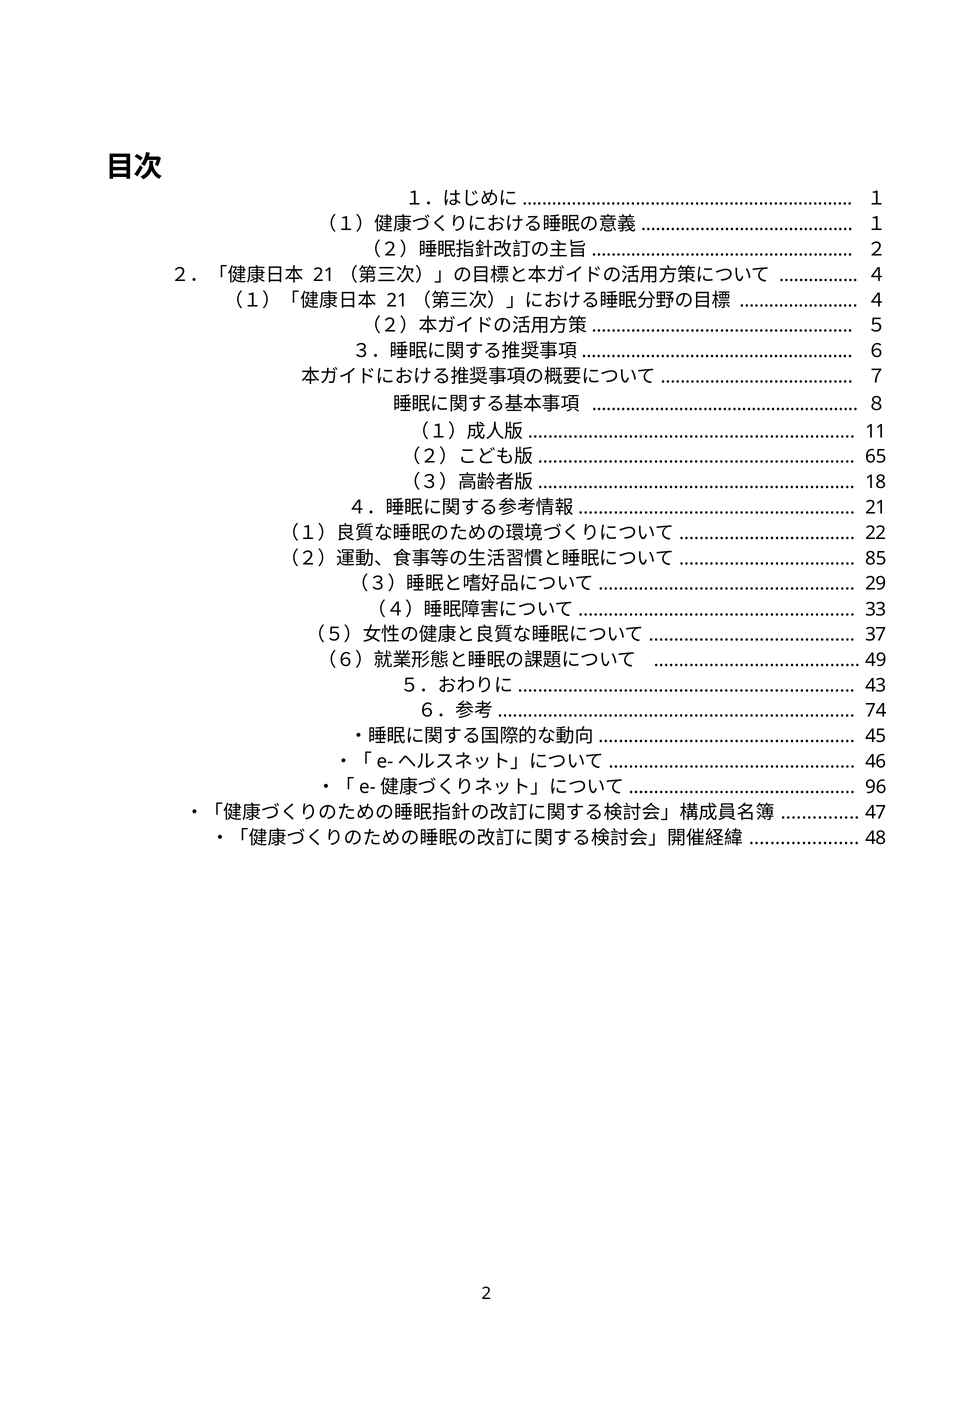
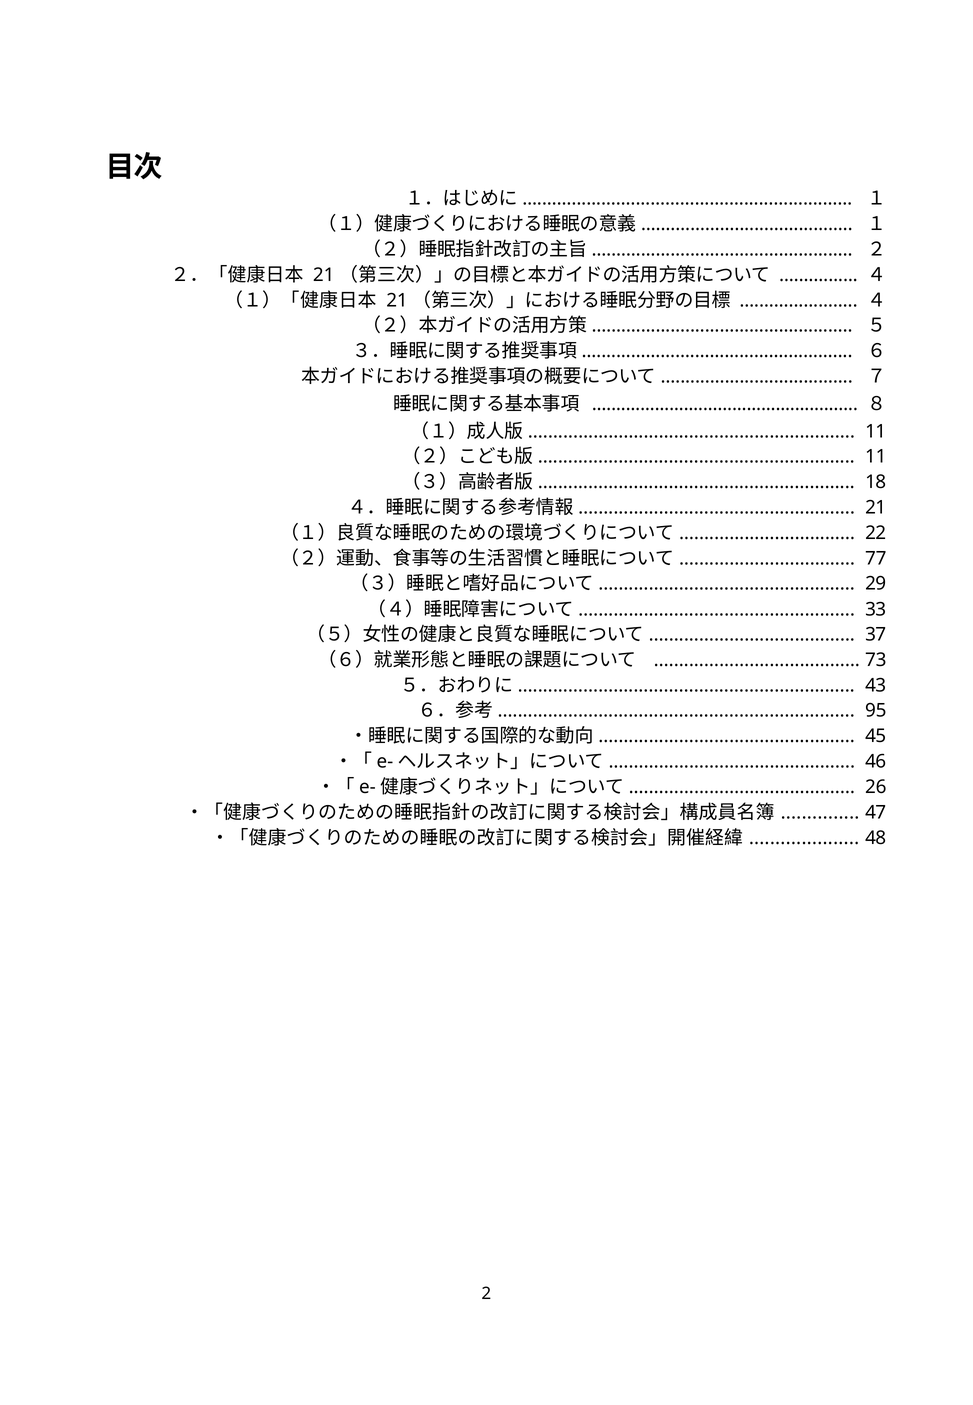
65: 65 -> 11 (876, 457)
85: 85 -> 77 (876, 558)
49: 49 -> 73 (876, 660)
74: 74 -> 95 (876, 711)
96: 96 -> 26 (876, 787)
